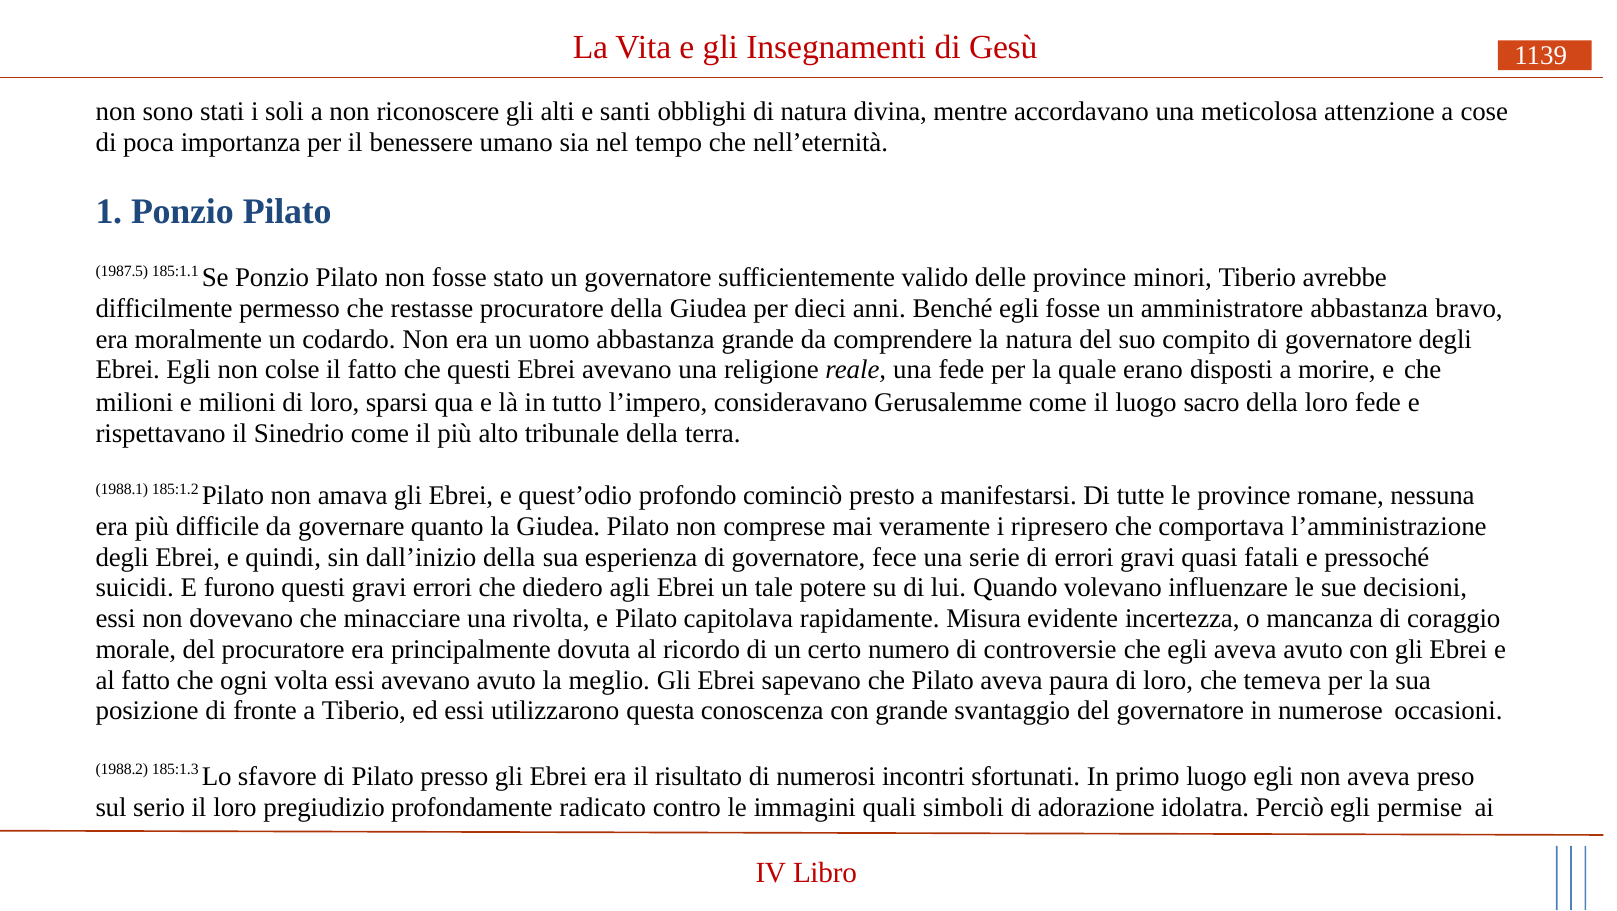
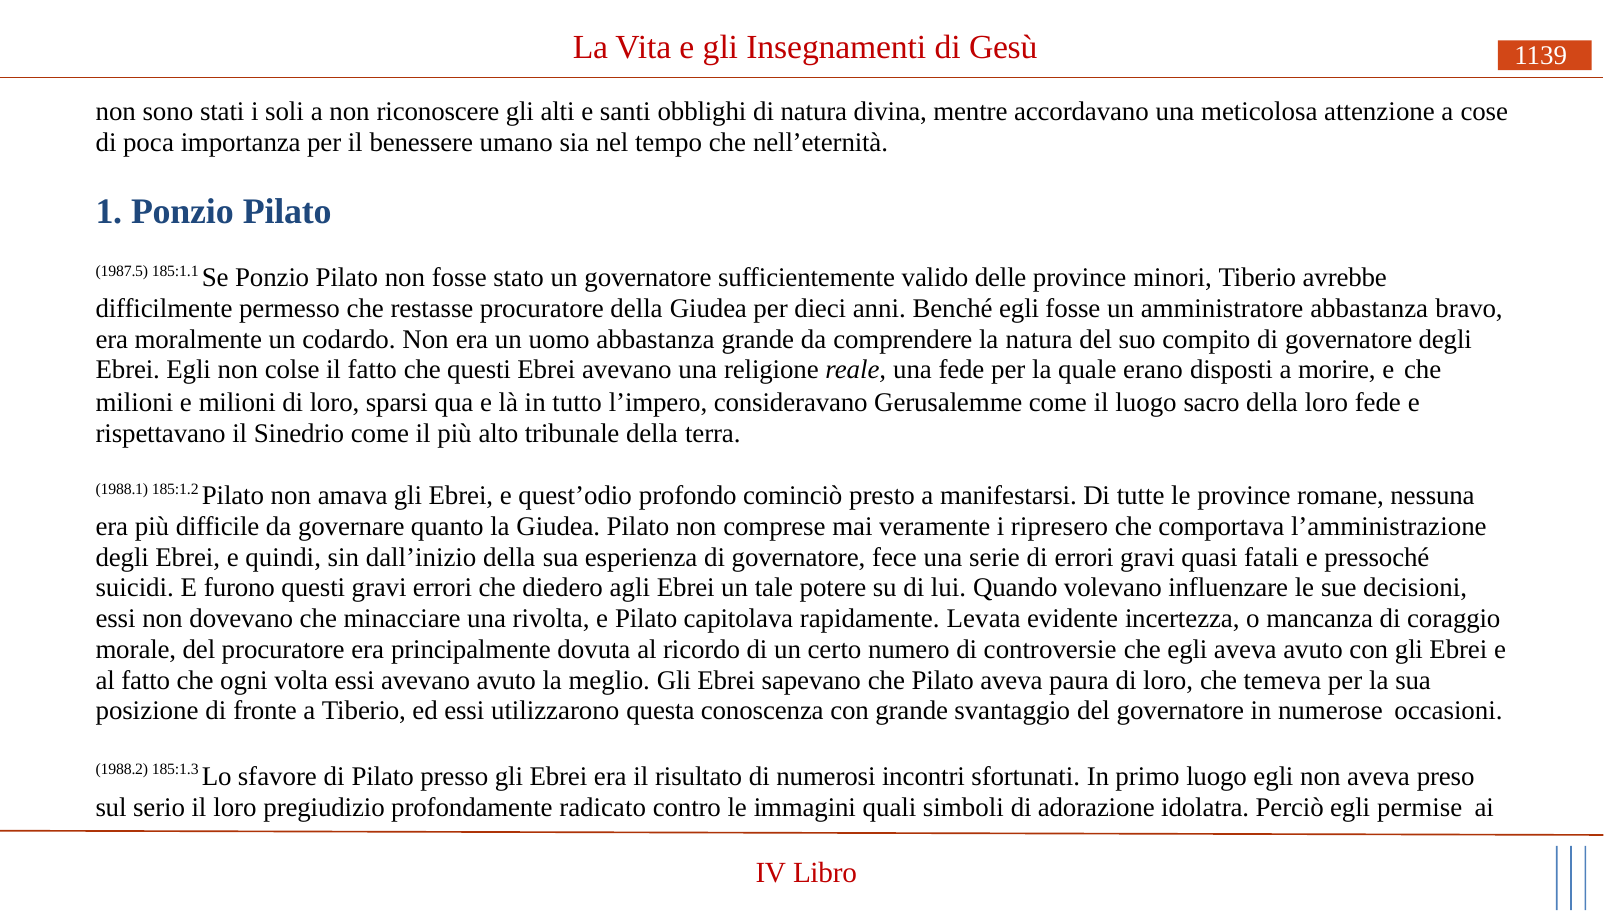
Misura: Misura -> Levata (984, 618)
